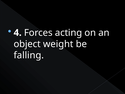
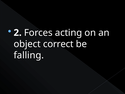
4: 4 -> 2 (18, 33)
weight: weight -> correct (58, 44)
